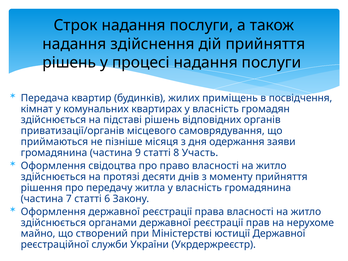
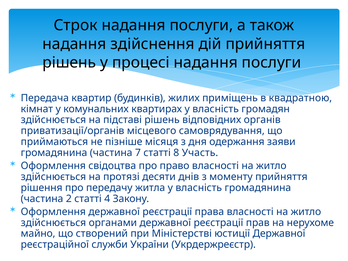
посвідчення: посвідчення -> квадратною (300, 98)
9: 9 -> 7 (138, 153)
7: 7 -> 2 (69, 199)
6: 6 -> 4 (107, 199)
